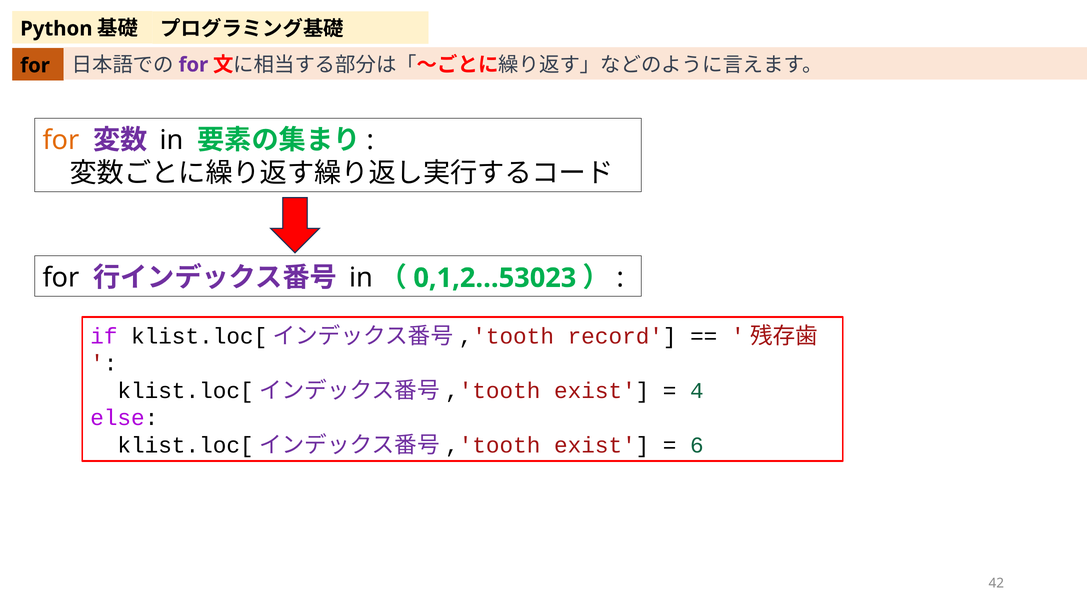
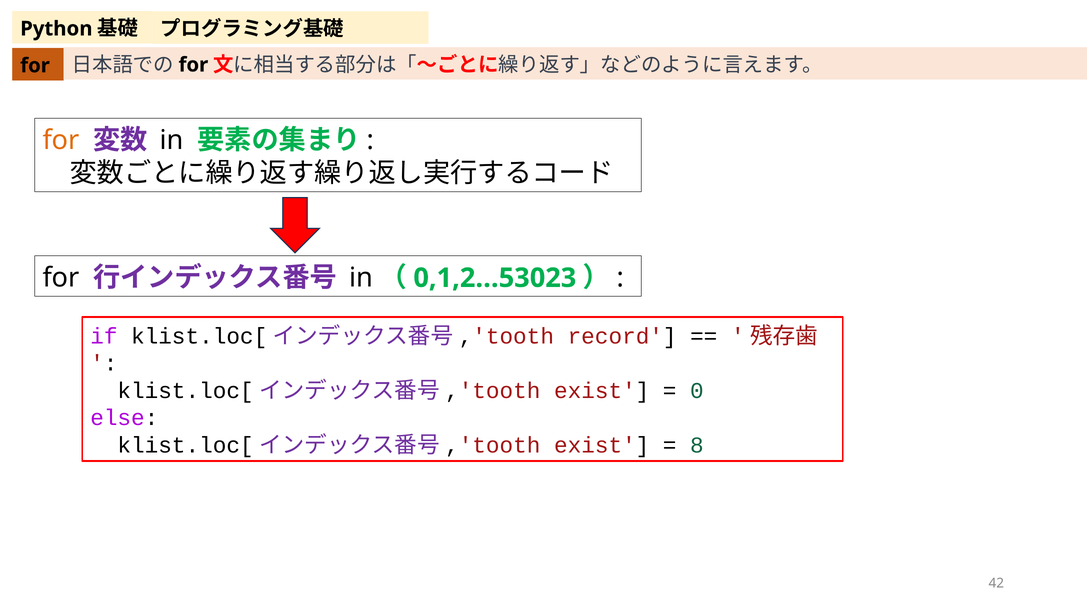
for colour: purple -> black (193, 65)
4: 4 -> 0 (697, 390)
6: 6 -> 8 (697, 445)
